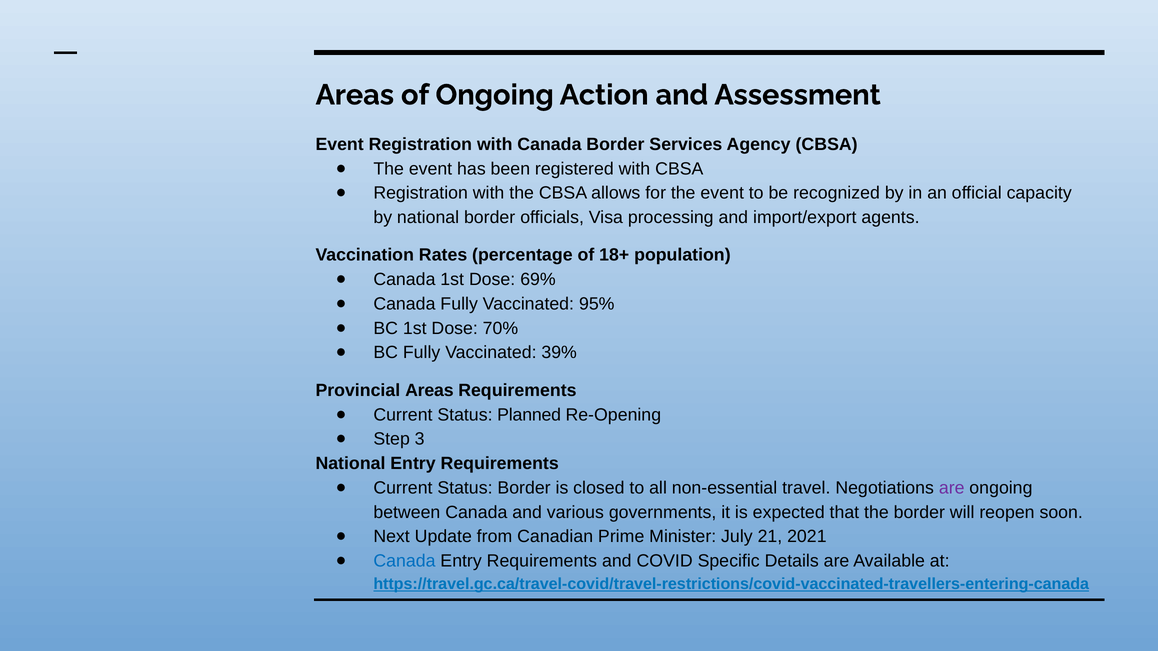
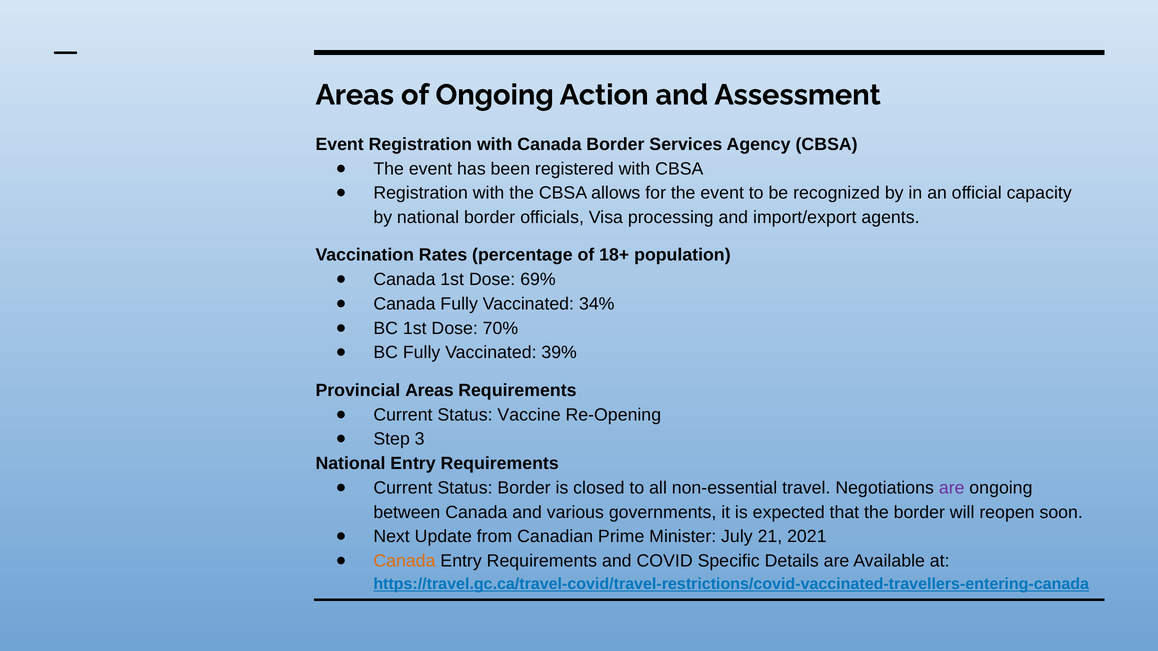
95%: 95% -> 34% (597, 304)
Planned: Planned -> Vaccine (529, 415)
Canada colour: blue -> orange (404, 561)
